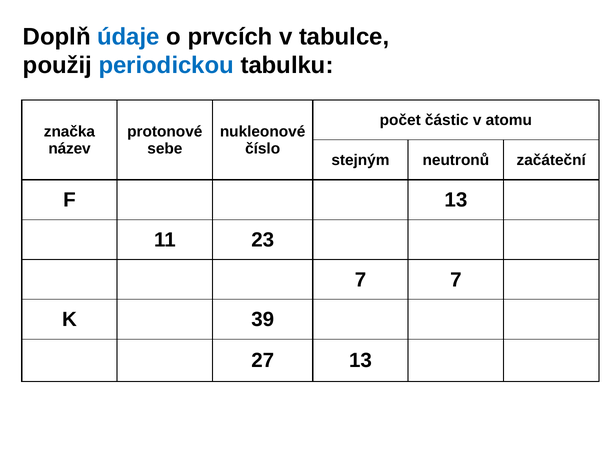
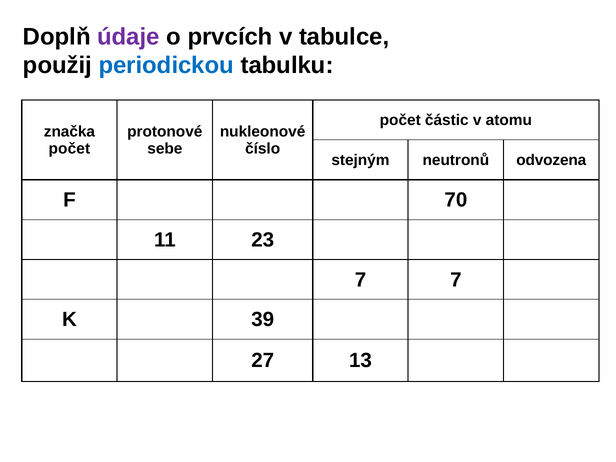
údaje colour: blue -> purple (128, 37)
název: název -> počet (69, 149)
začáteční: začáteční -> odvozena (551, 160)
F 13: 13 -> 70 (456, 200)
